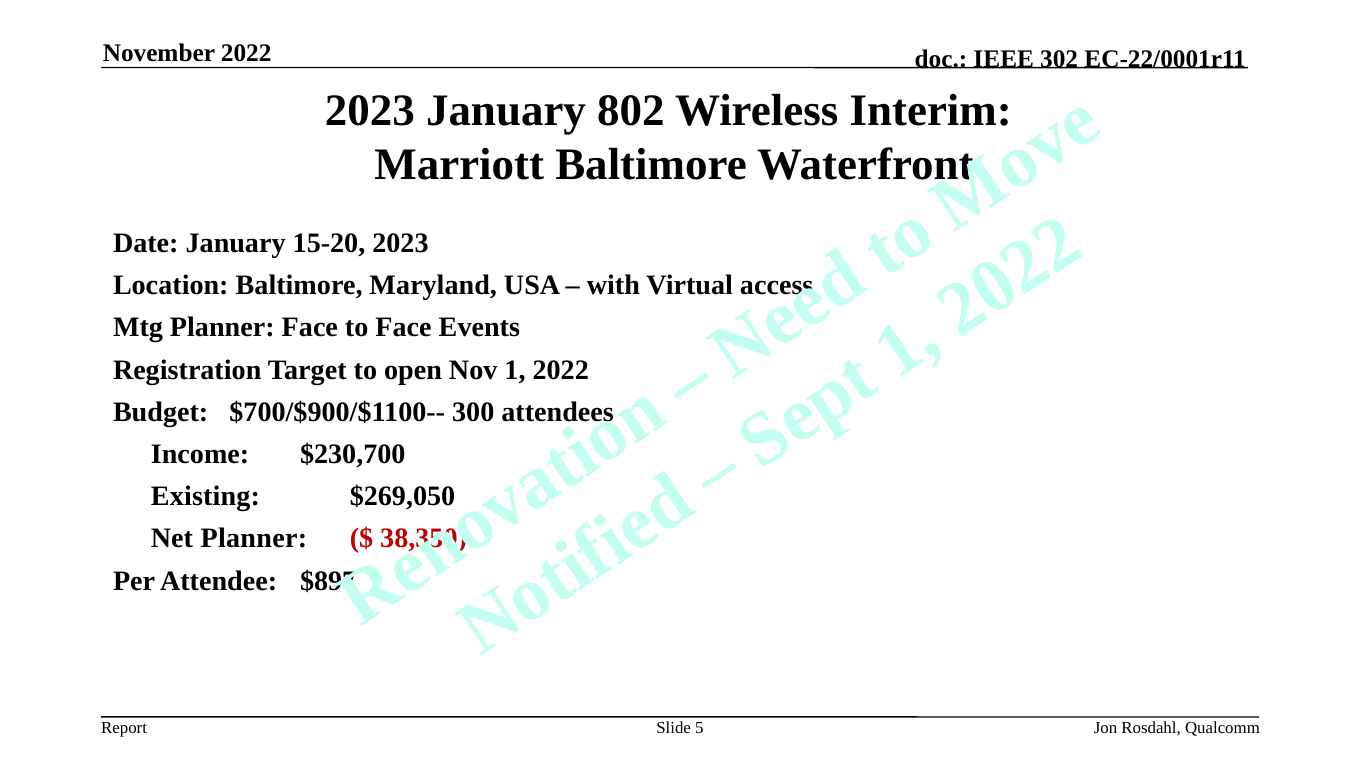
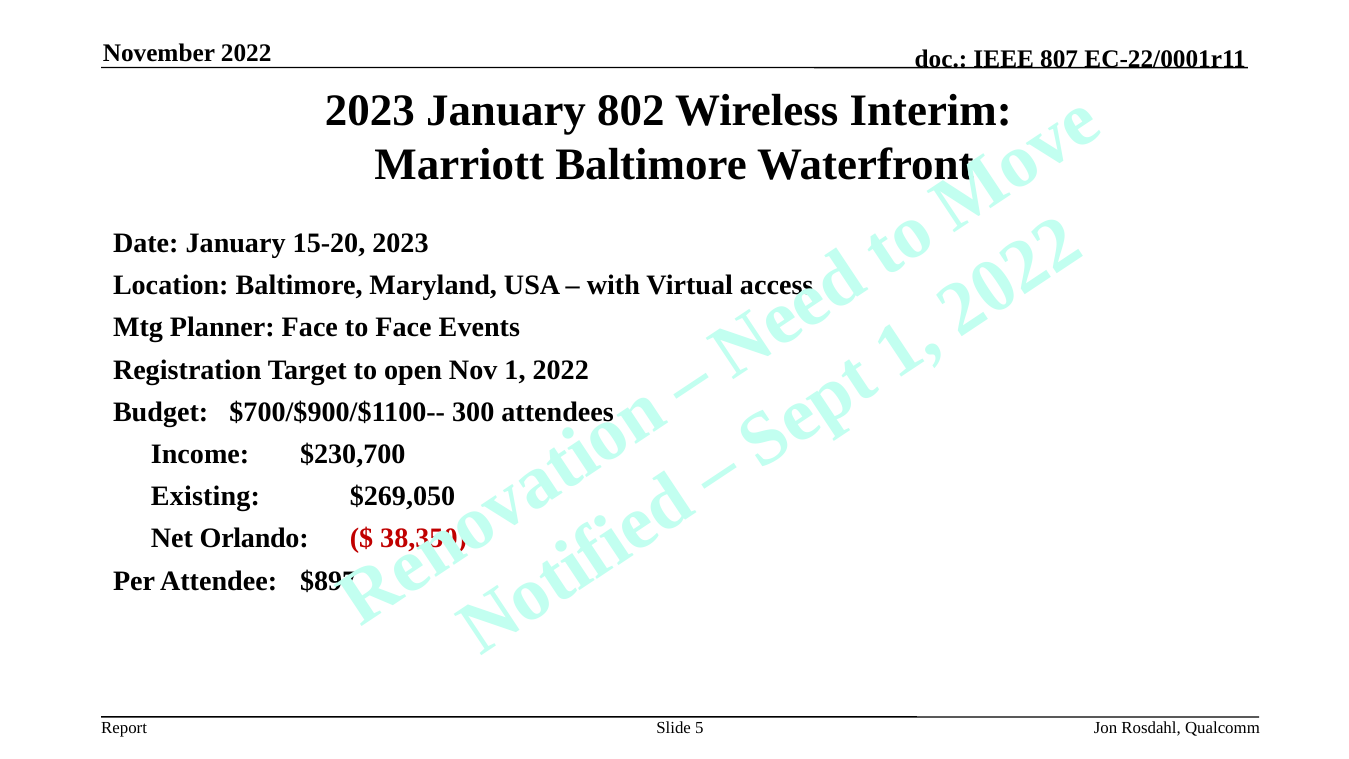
302: 302 -> 807 (1059, 59)
Net Planner: Planner -> Orlando (254, 538)
